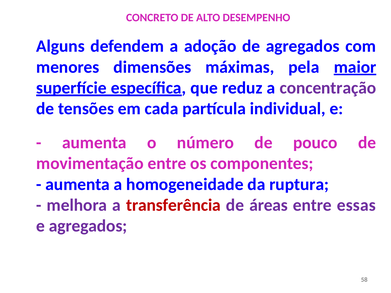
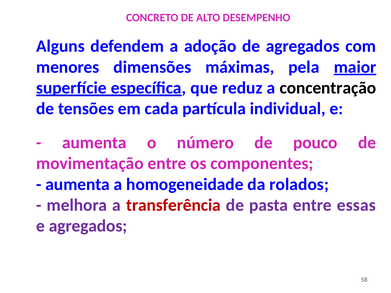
concentração colour: purple -> black (328, 88)
ruptura: ruptura -> rolados (299, 184)
áreas: áreas -> pasta (269, 205)
